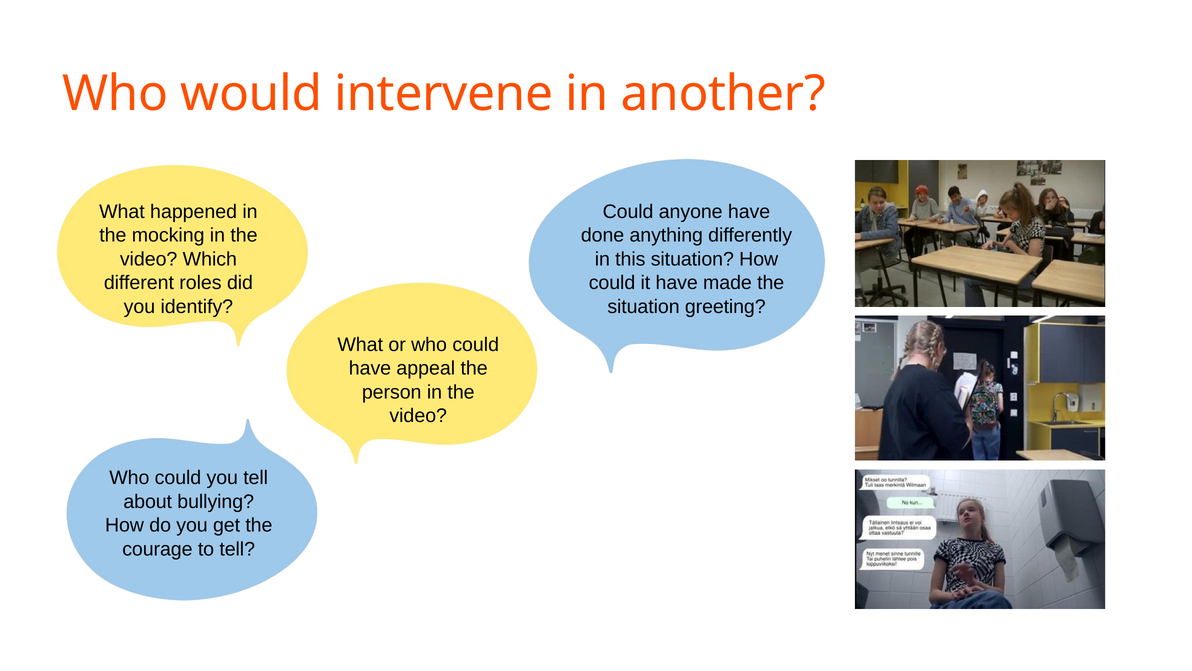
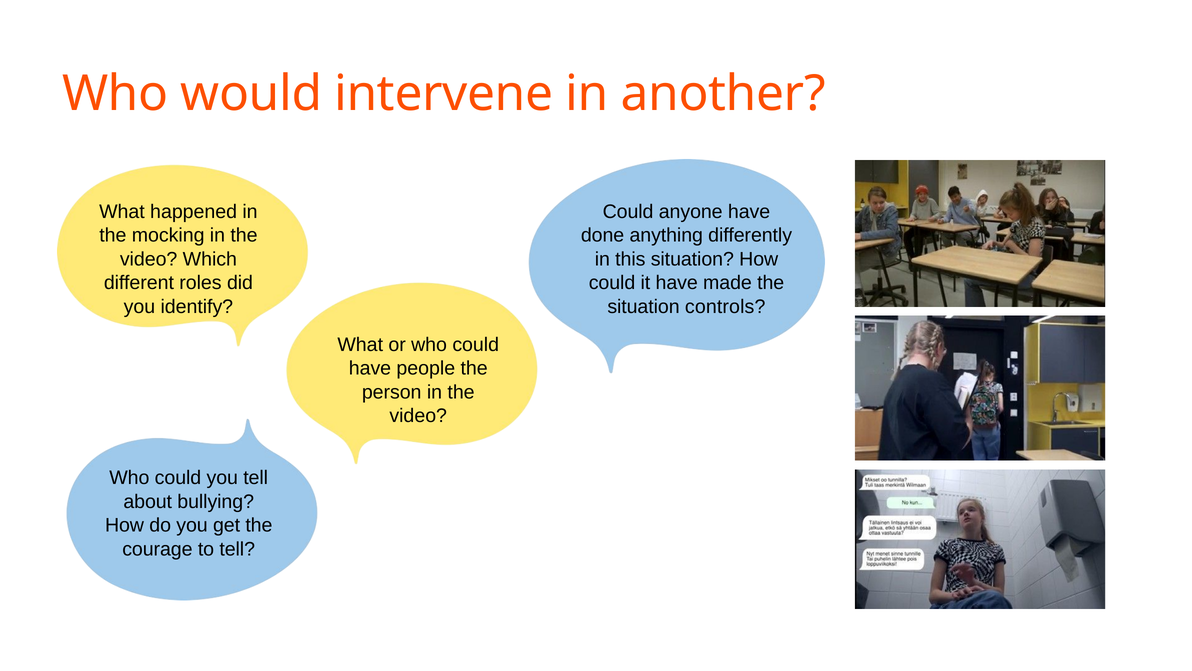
greeting: greeting -> controls (725, 306)
appeal: appeal -> people (426, 368)
